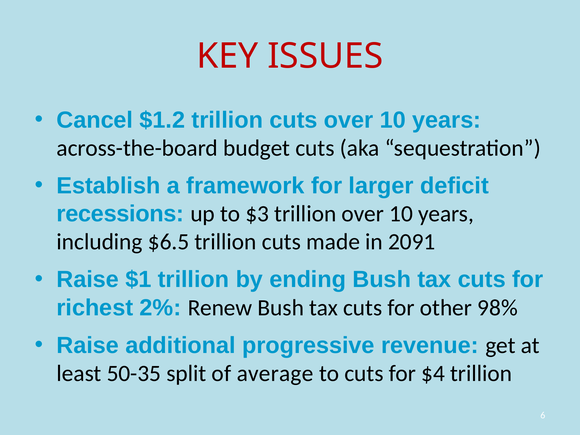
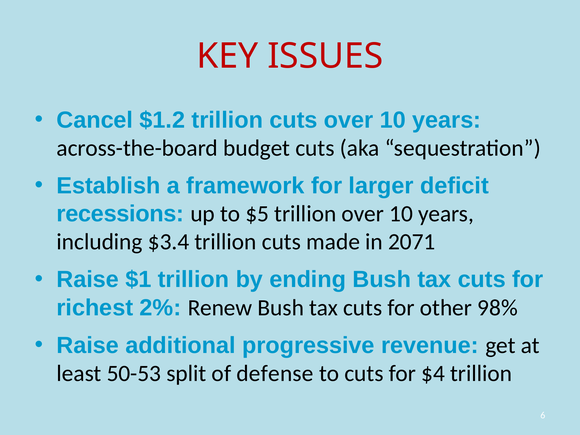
$3: $3 -> $5 (257, 214)
$6.5: $6.5 -> $3.4 (169, 242)
2091: 2091 -> 2071 (412, 242)
50-35: 50-35 -> 50-53 (134, 373)
average: average -> defense (275, 373)
